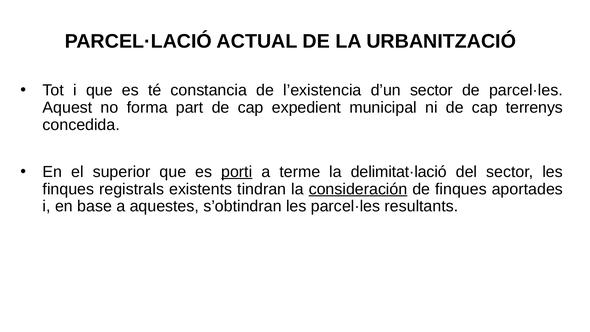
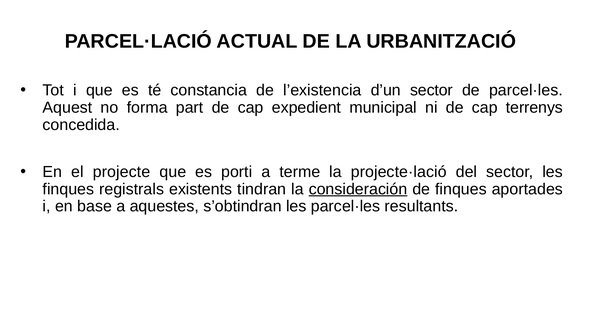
superior: superior -> projecte (122, 172)
porti underline: present -> none (237, 172)
delimitat·lació: delimitat·lació -> projecte·lació (399, 172)
